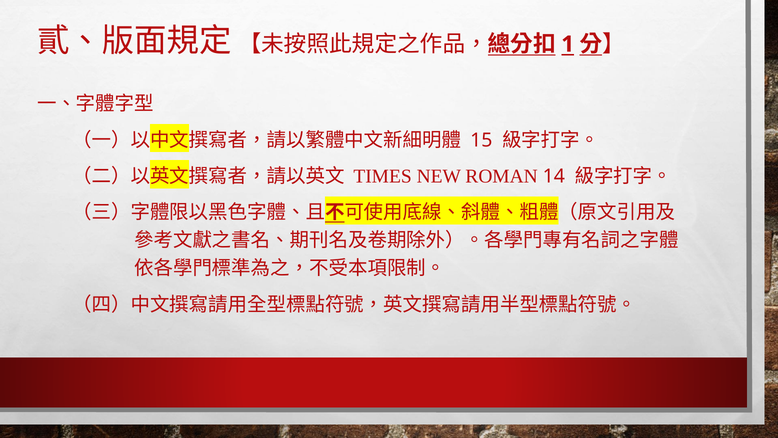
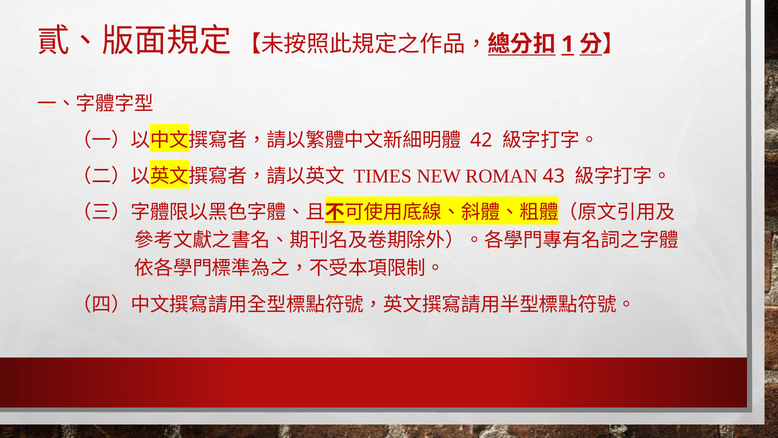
15: 15 -> 42 (481, 140)
14: 14 -> 43 (554, 176)
